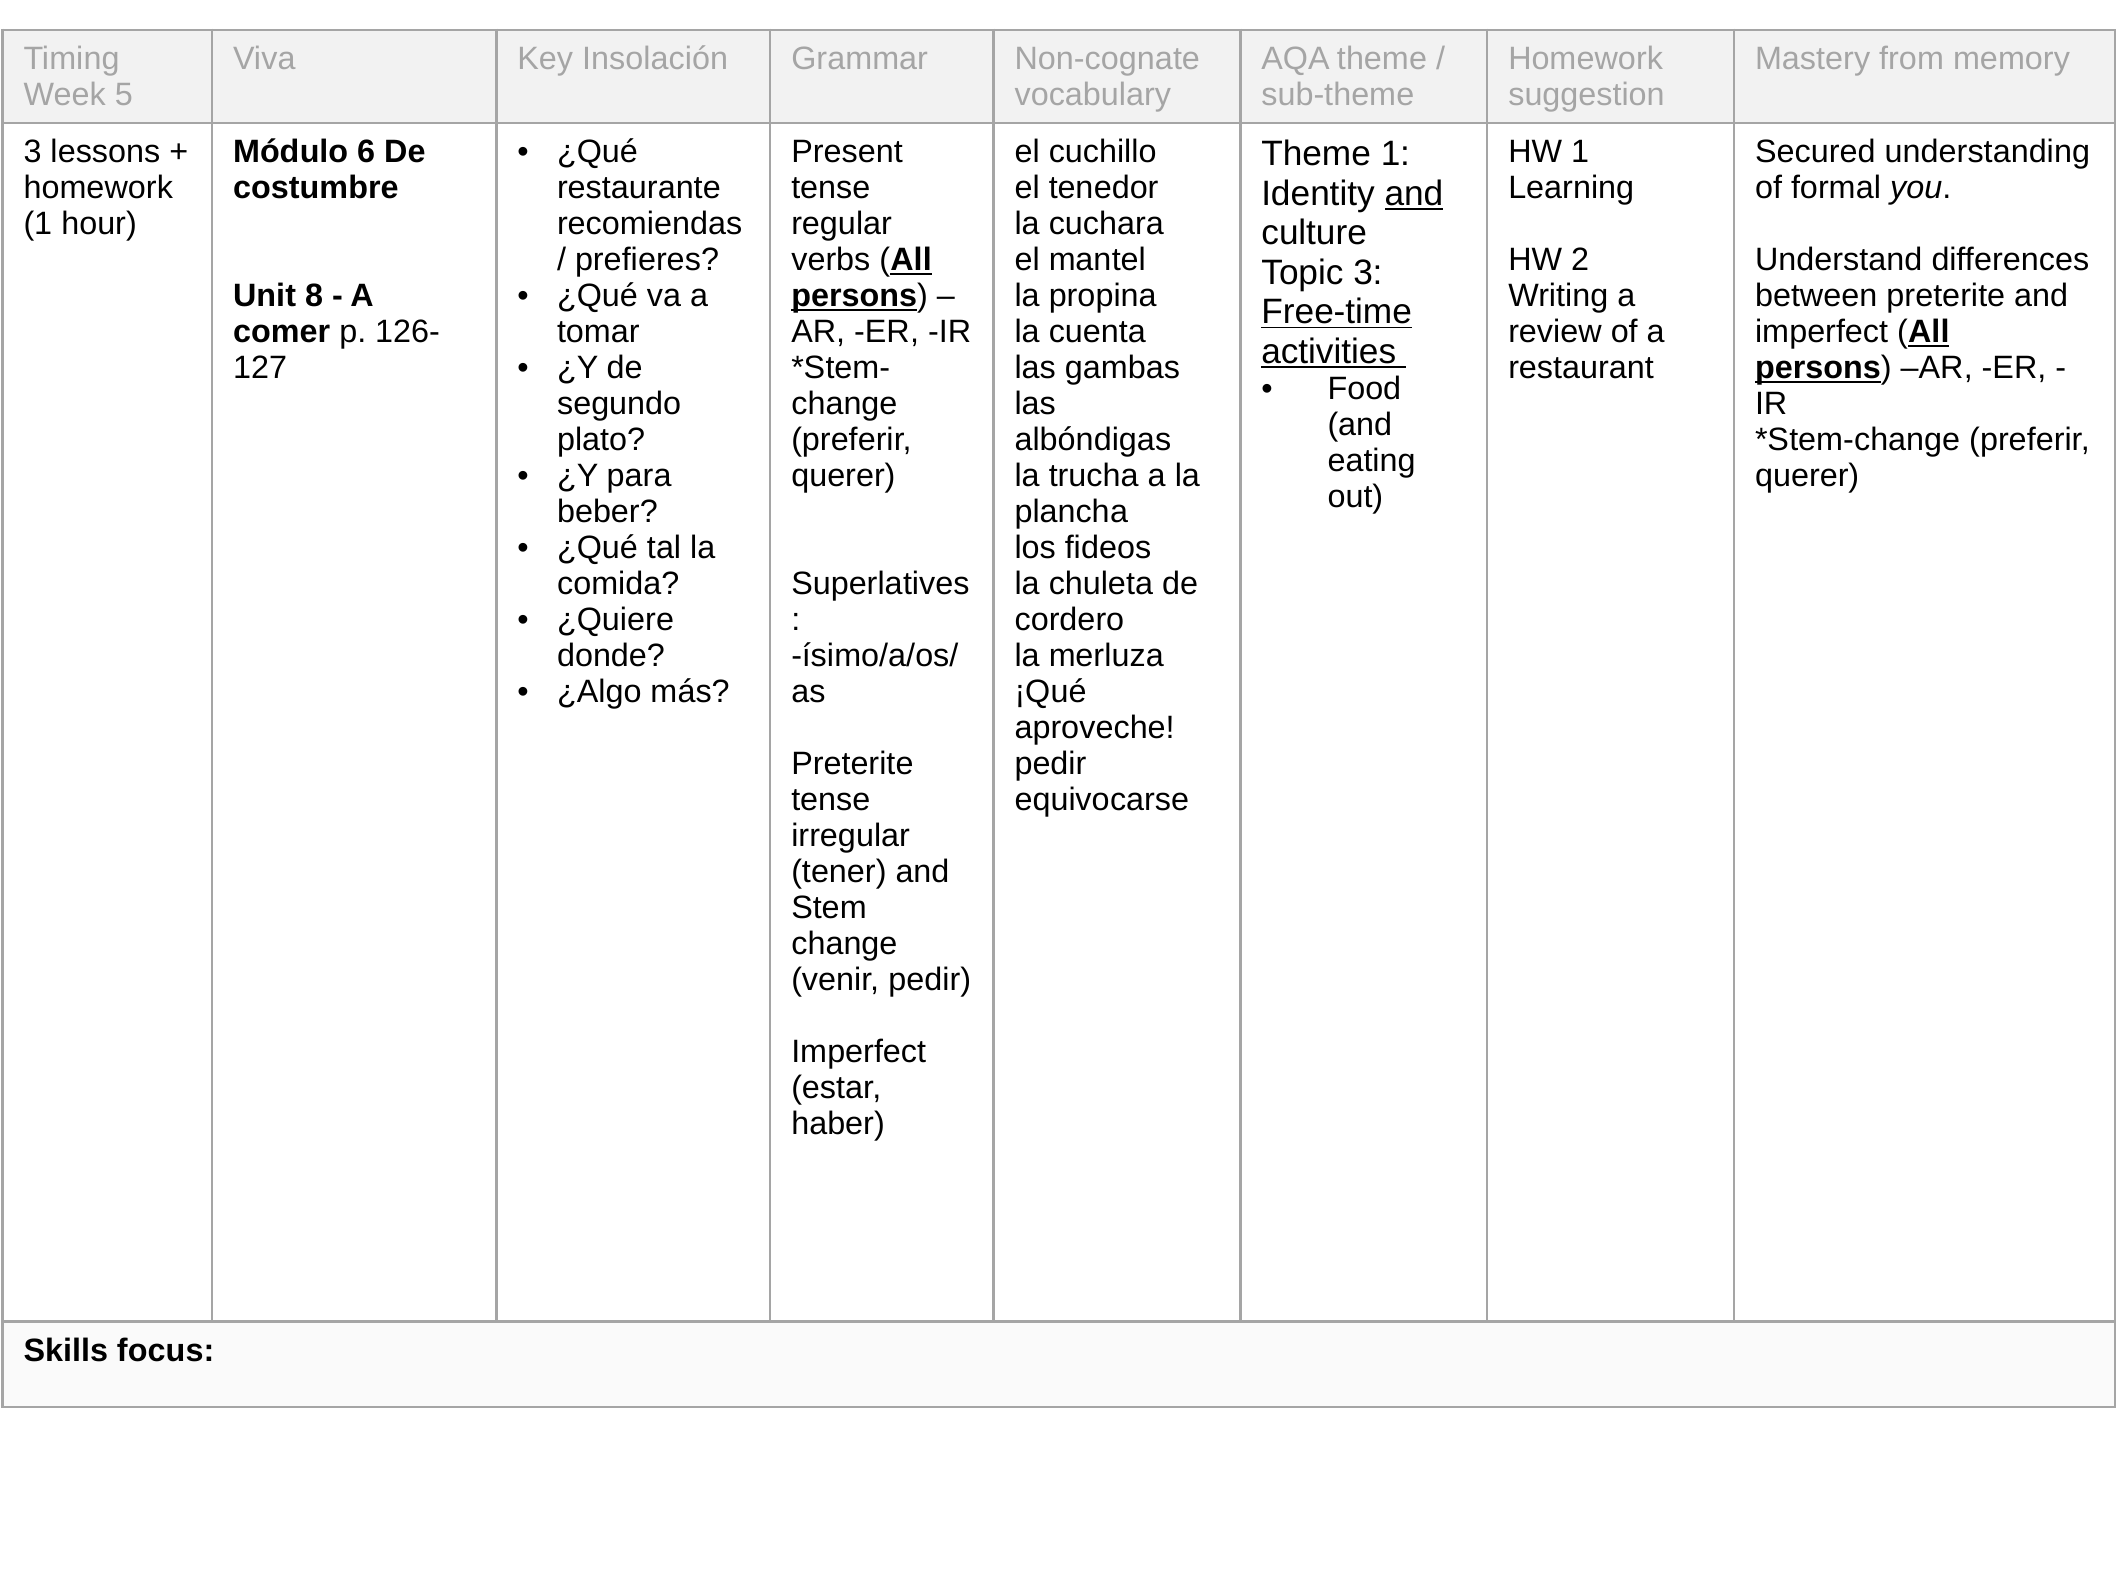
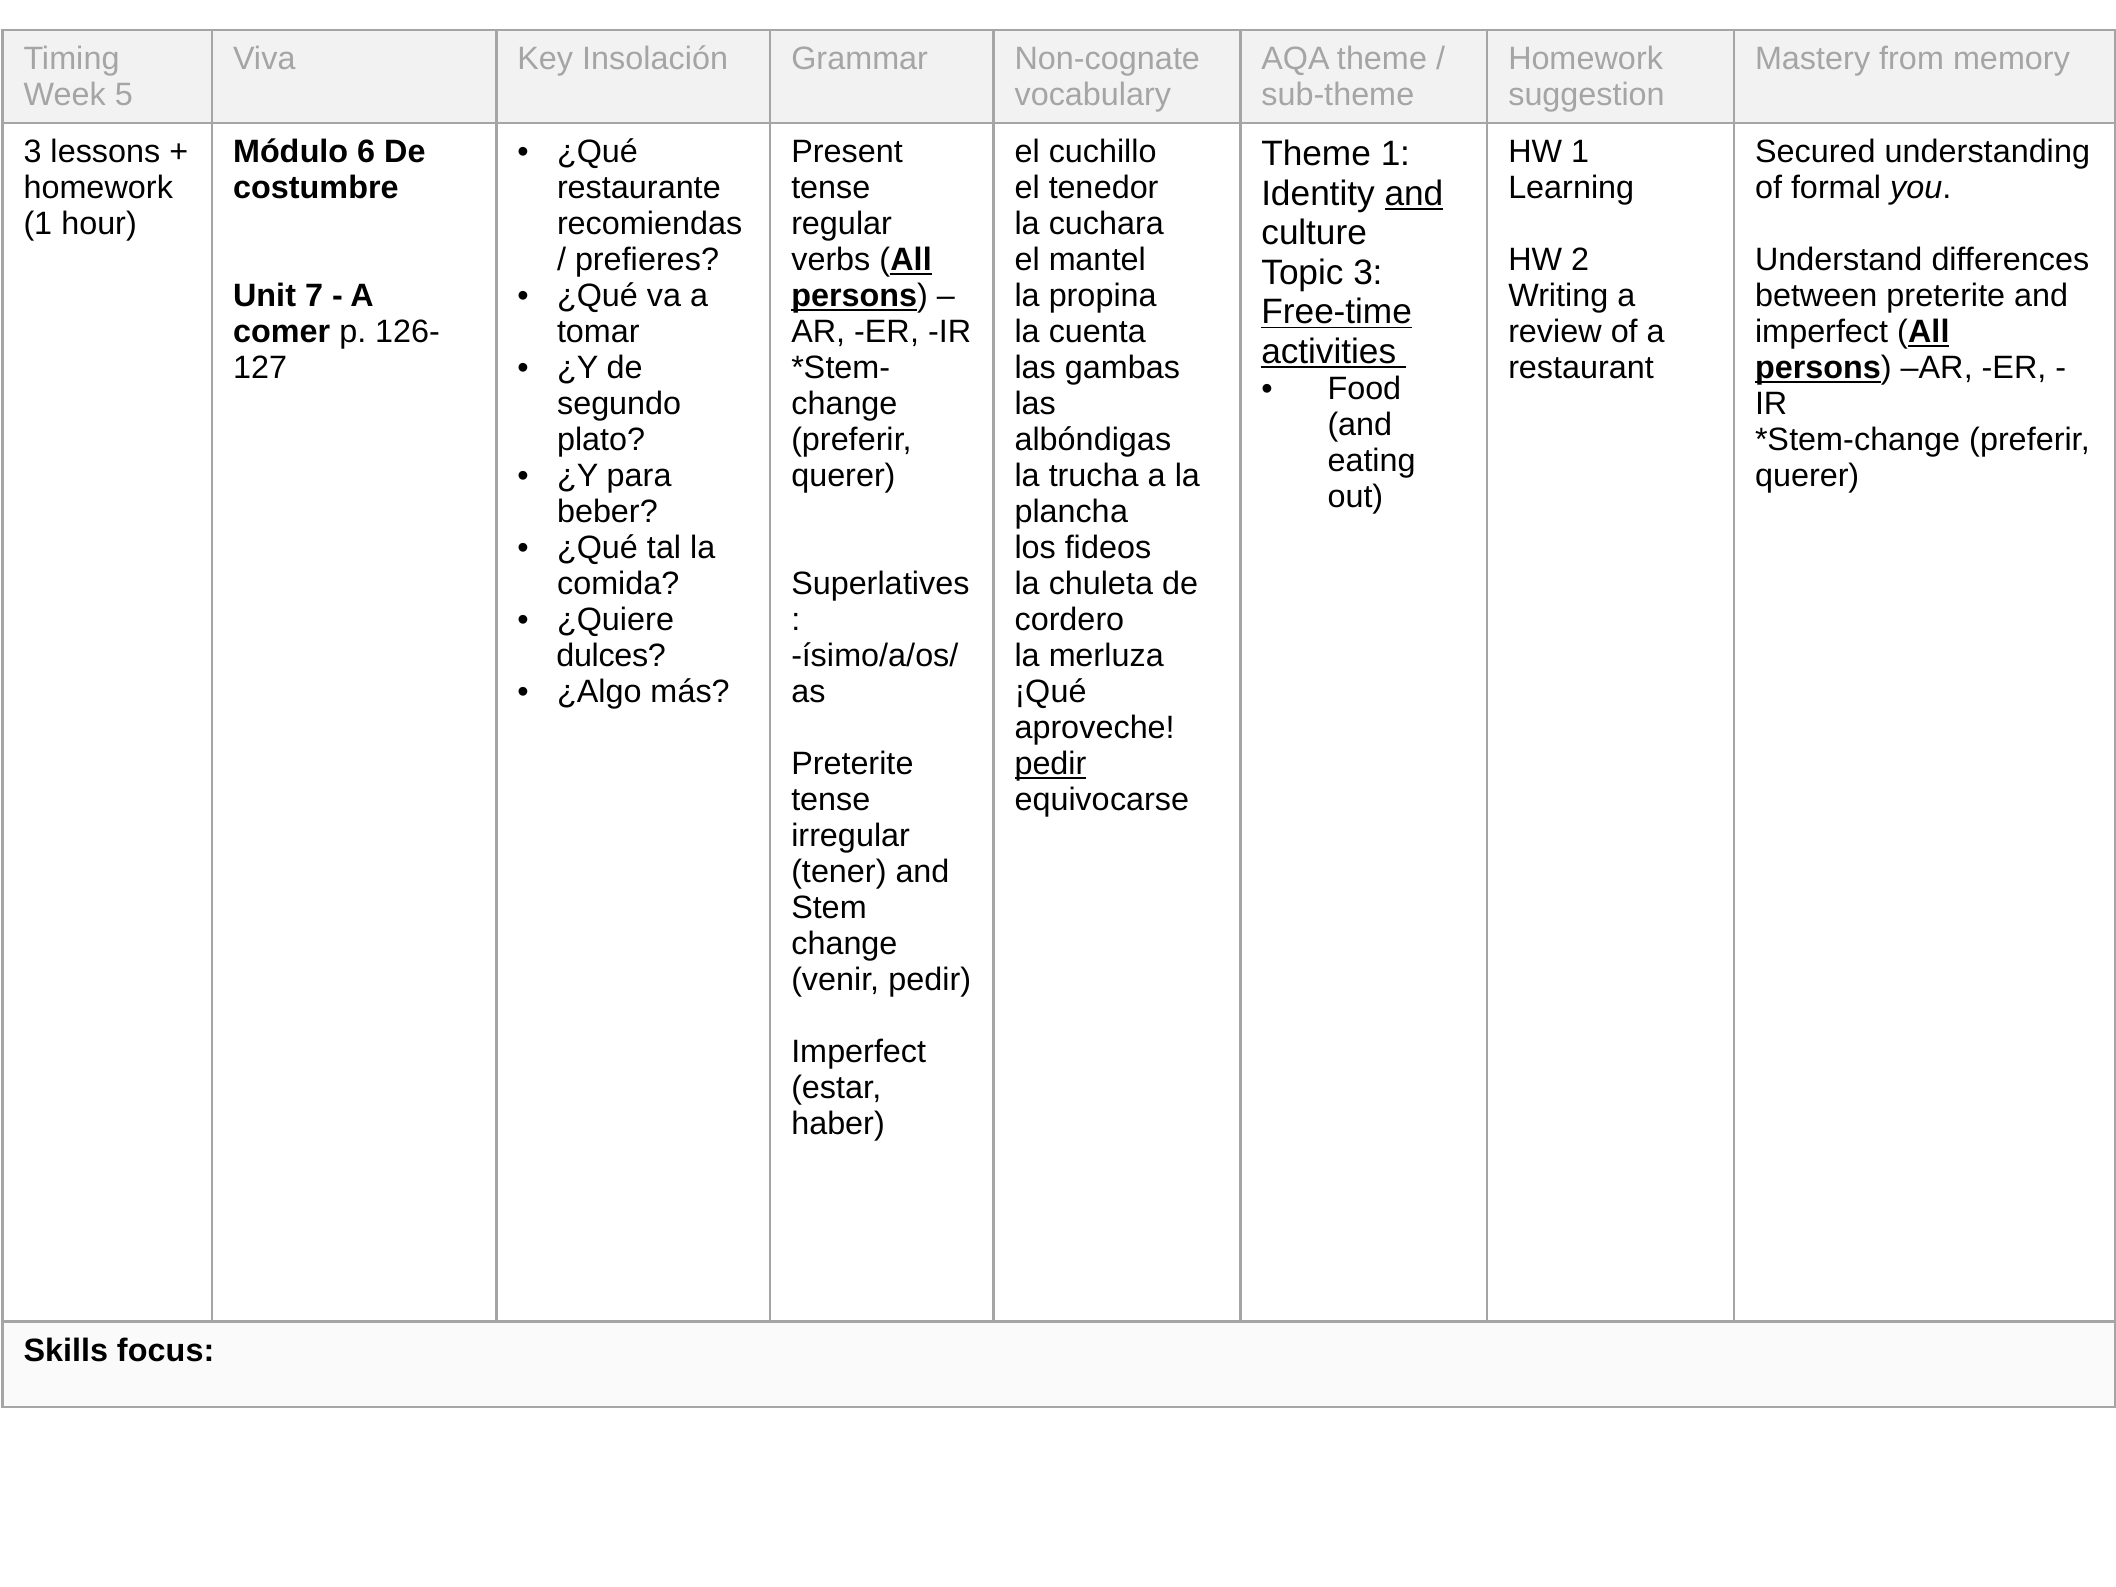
8: 8 -> 7 (314, 296)
donde: donde -> dulces (611, 656)
pedir underline: none -> present (1050, 764)
